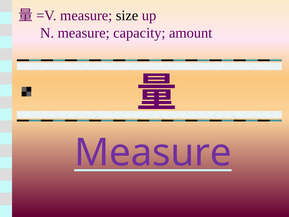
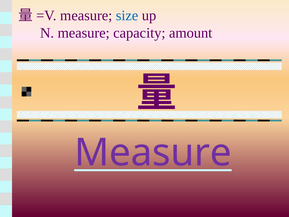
size colour: black -> blue (127, 16)
